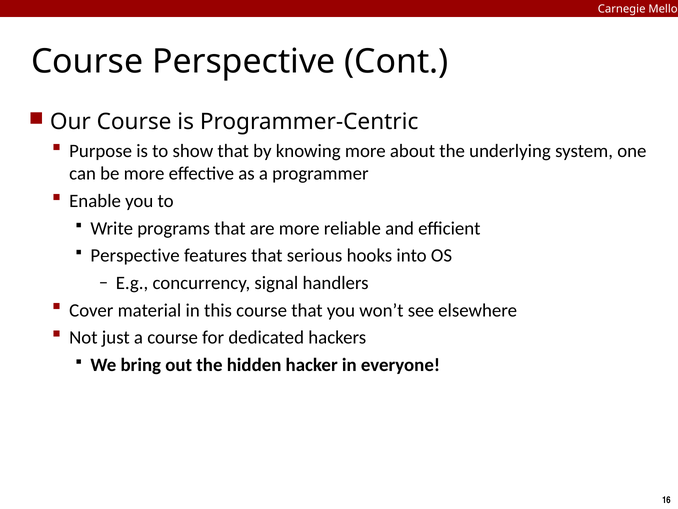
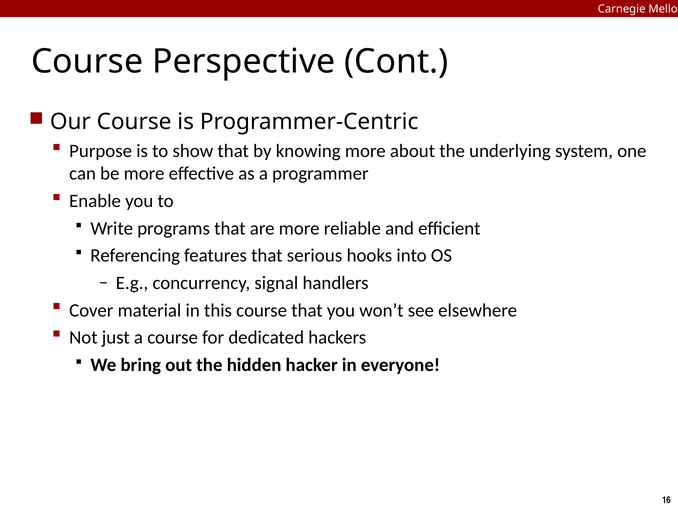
Perspective: Perspective -> Referencing (135, 255)
